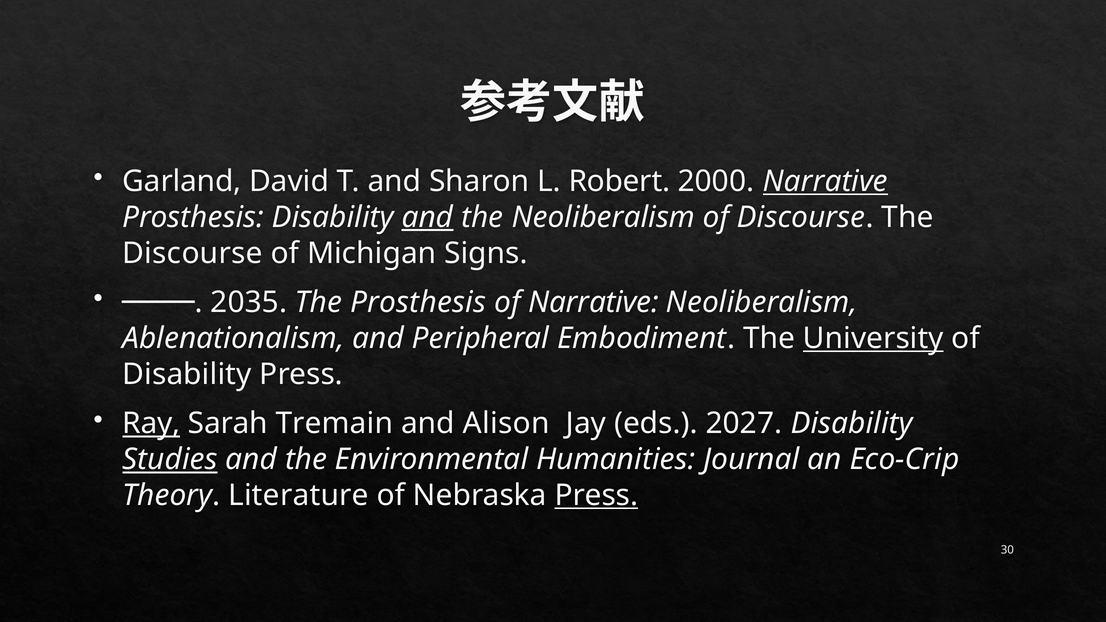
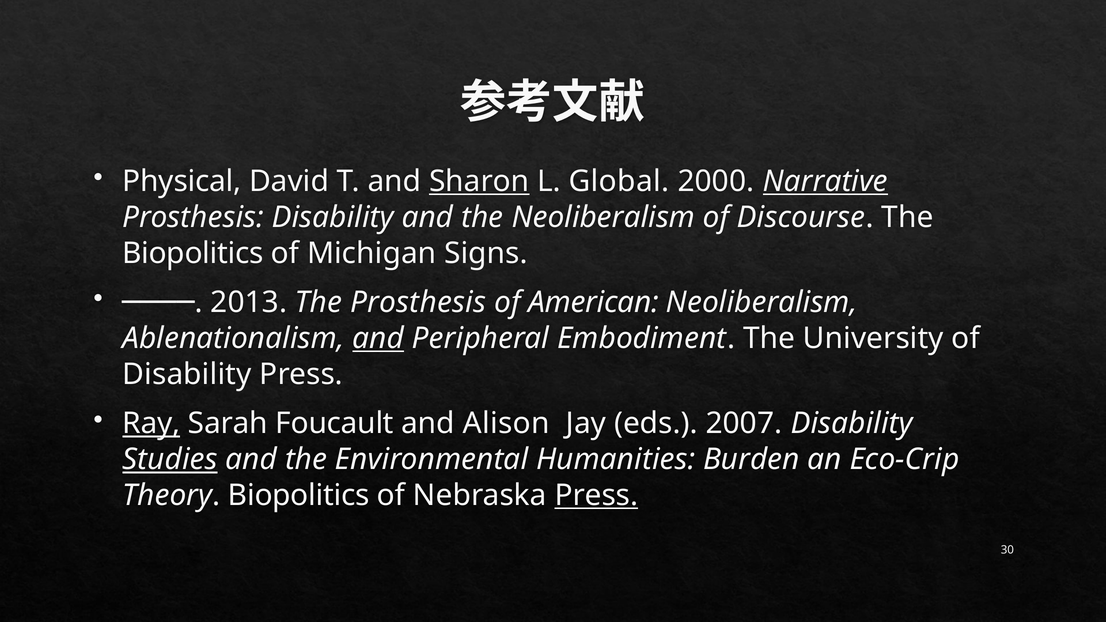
Garland: Garland -> Physical (182, 181)
Sharon underline: none -> present (479, 181)
Robert: Robert -> Global (619, 181)
and underline: present -> none (427, 217)
Discourse: Discourse -> Biopolitics (193, 253)
2035: 2035 -> 2013 (249, 303)
of Narrative: Narrative -> American (593, 303)
and underline: none -> present (378, 338)
University underline: present -> none (873, 338)
Tremain: Tremain -> Foucault (335, 424)
2027: 2027 -> 2007 (744, 424)
Journal: Journal -> Burden (751, 460)
Theory Literature: Literature -> Biopolitics (299, 496)
